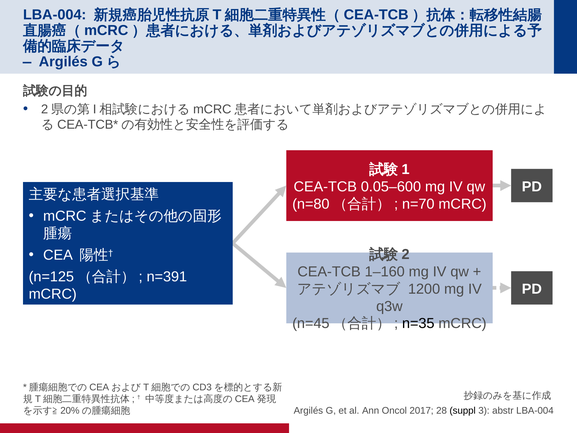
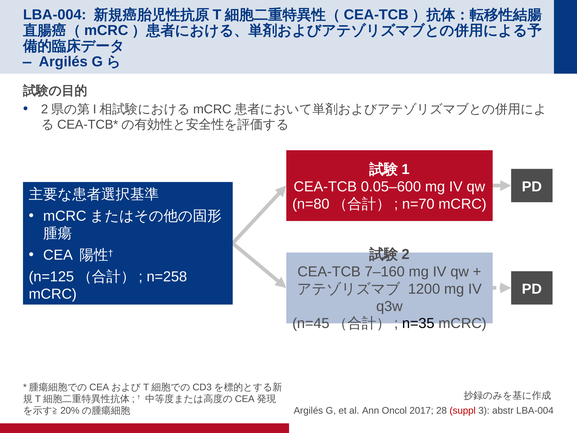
1–160: 1–160 -> 7–160 (385, 271)
n=391: n=391 -> n=258 (167, 277)
suppl colour: black -> red (463, 410)
